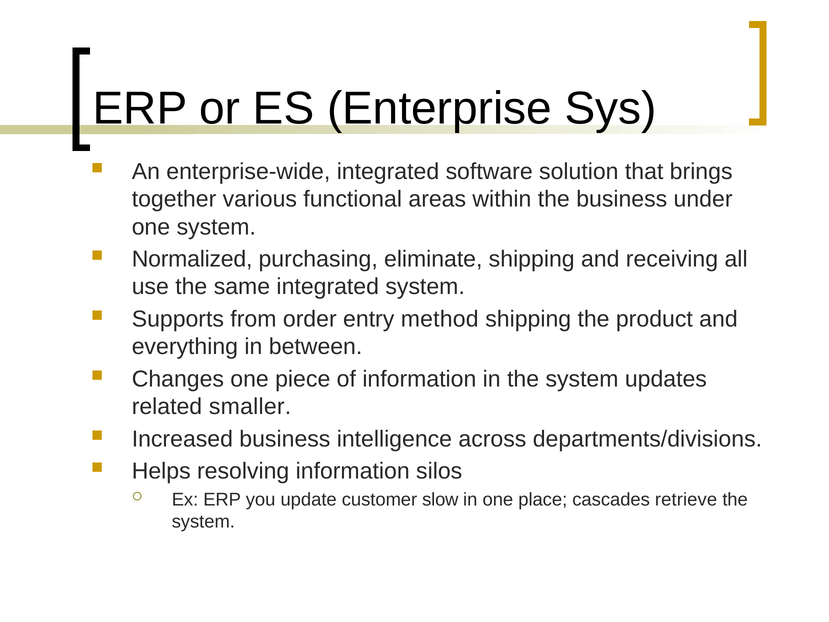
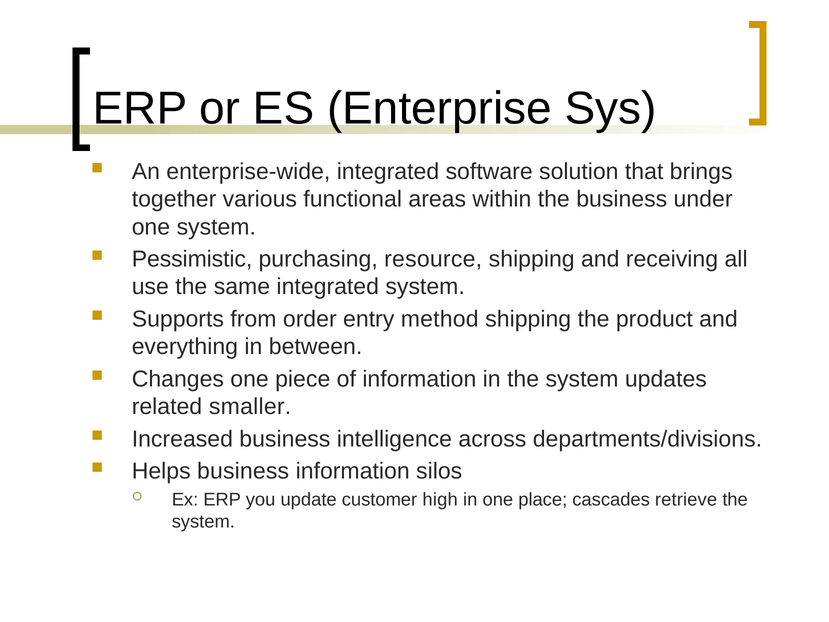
Normalized: Normalized -> Pessimistic (192, 259)
eliminate: eliminate -> resource (433, 259)
Helps resolving: resolving -> business (243, 471)
slow: slow -> high (440, 499)
